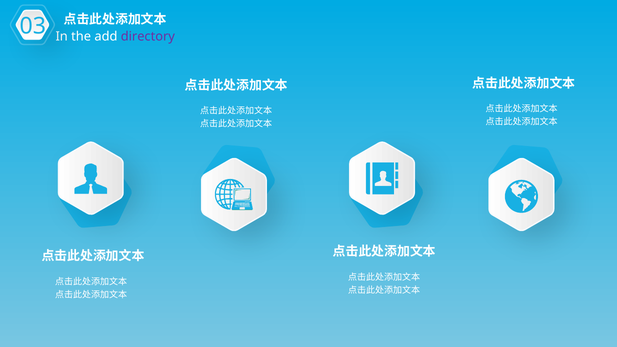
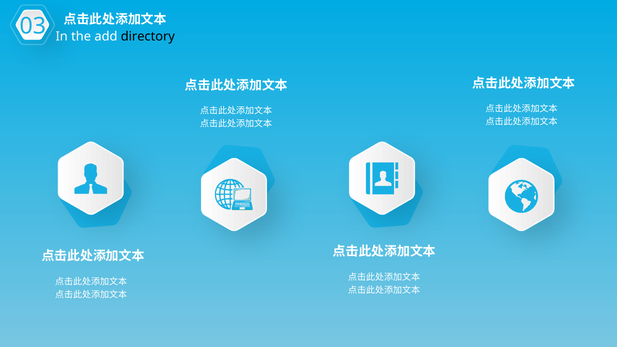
directory colour: purple -> black (148, 36)
